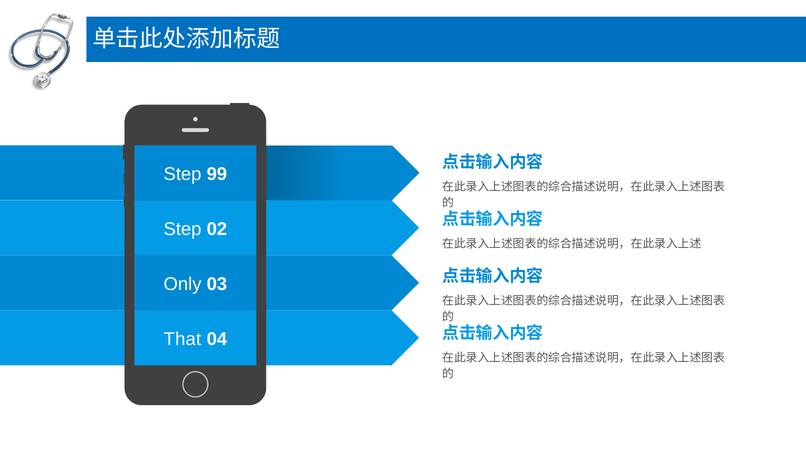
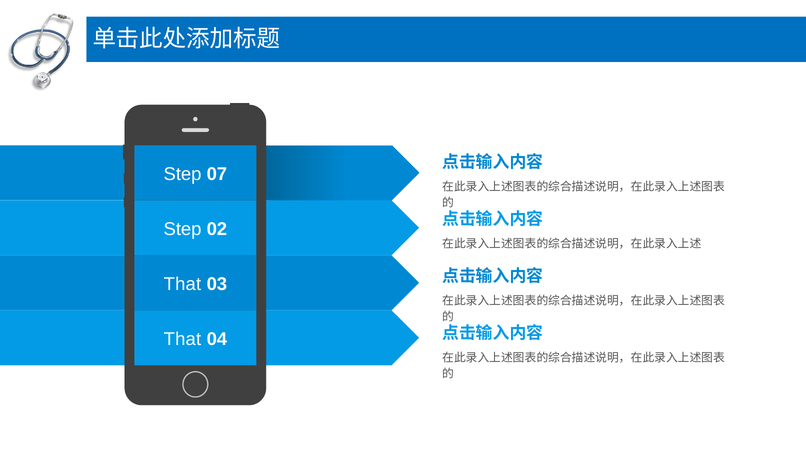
99: 99 -> 07 (217, 174)
Only: Only -> That (182, 284)
